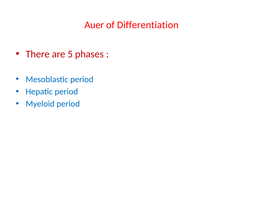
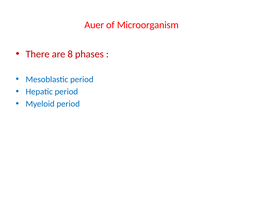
Differentiation: Differentiation -> Microorganism (148, 25)
5: 5 -> 8 (70, 54)
